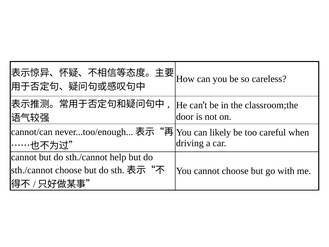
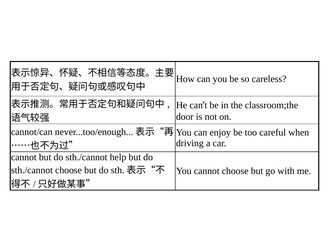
likely: likely -> enjoy (220, 132)
